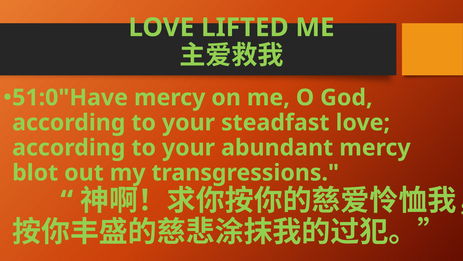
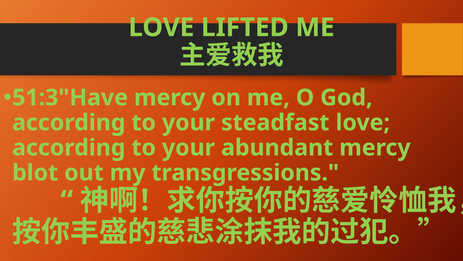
51:0"Have: 51:0"Have -> 51:3"Have (70, 97)
